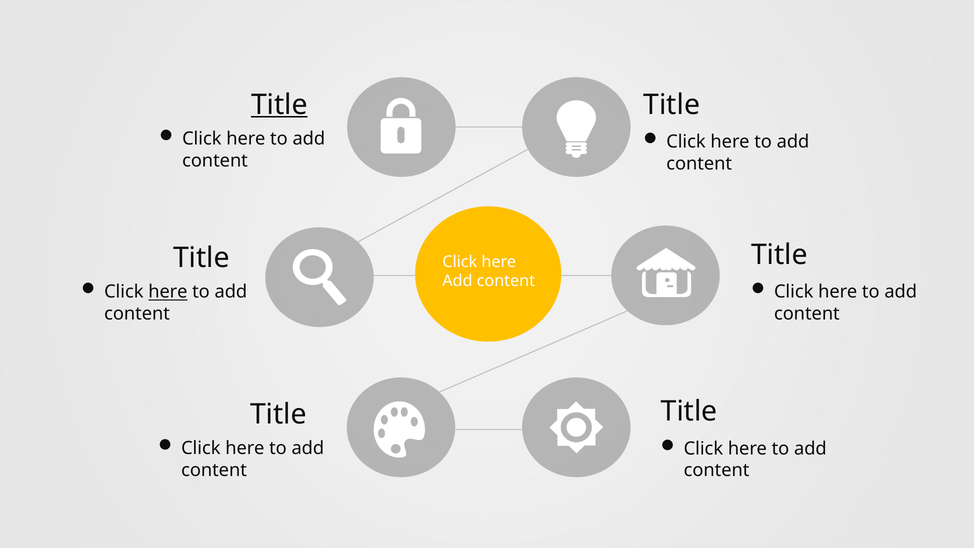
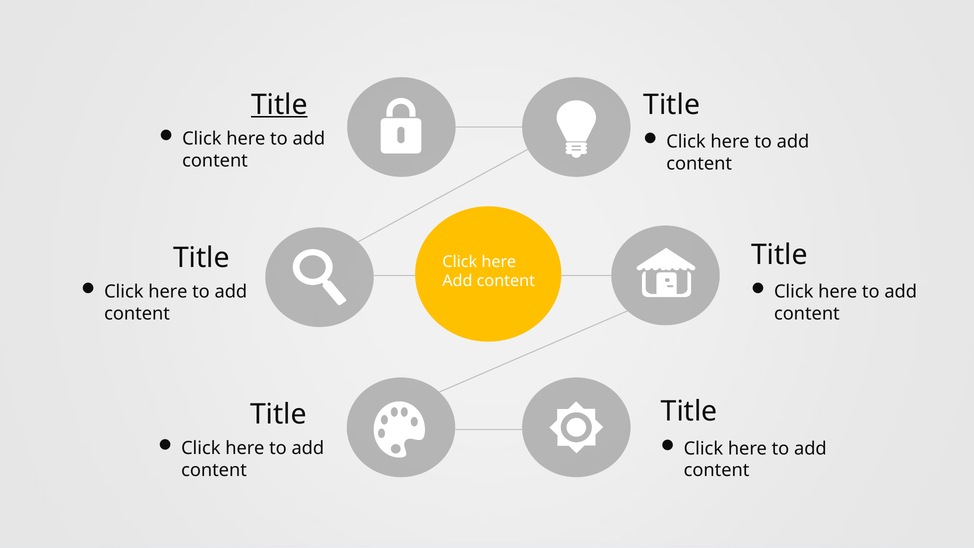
here underline: present -> none (168, 292)
